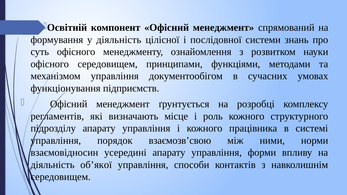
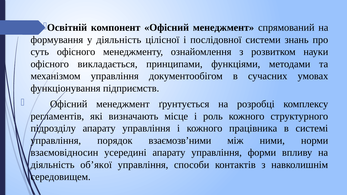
офісного середовищем: середовищем -> викладається (108, 64)
взаємозв’свою: взаємозв’свою -> взаємозв’ними (180, 141)
